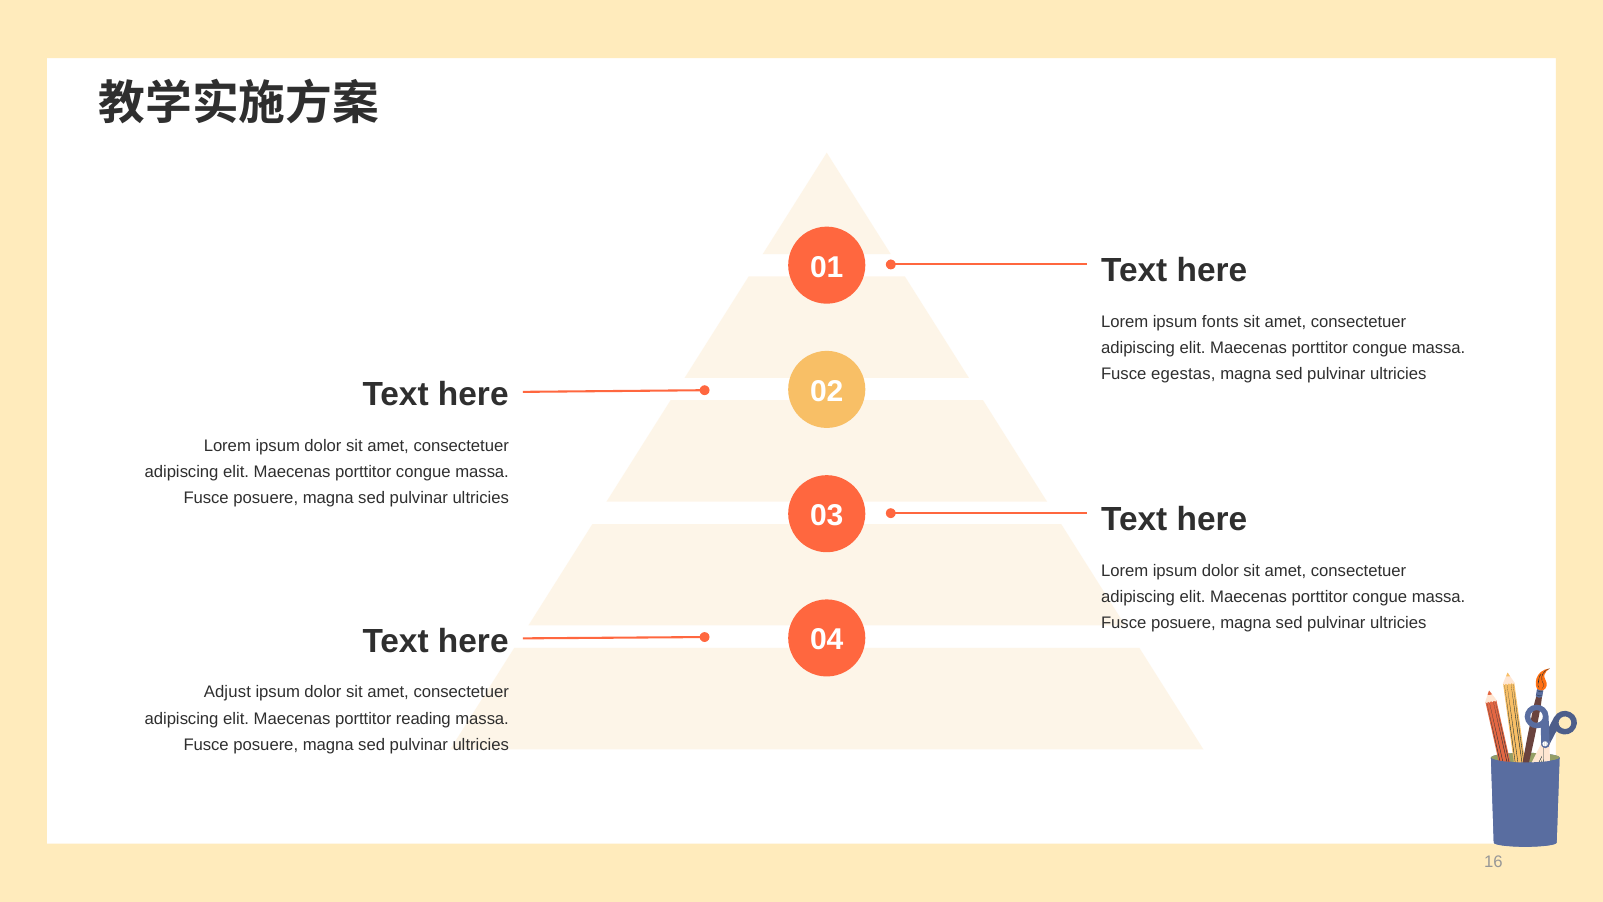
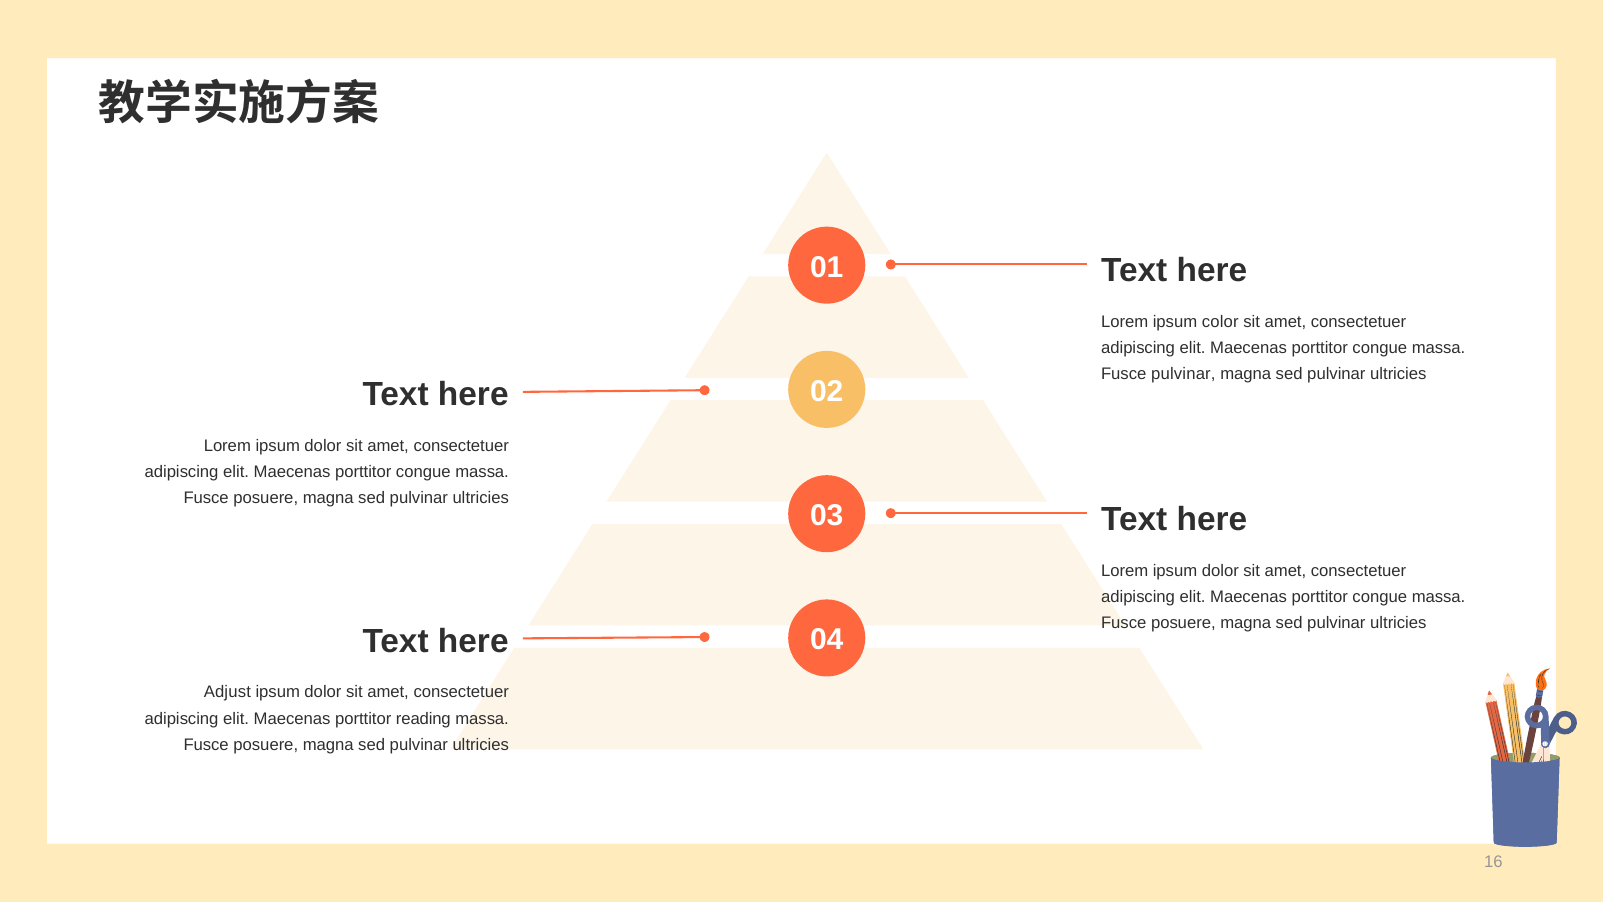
fonts: fonts -> color (1220, 322)
Fusce egestas: egestas -> pulvinar (1183, 374)
